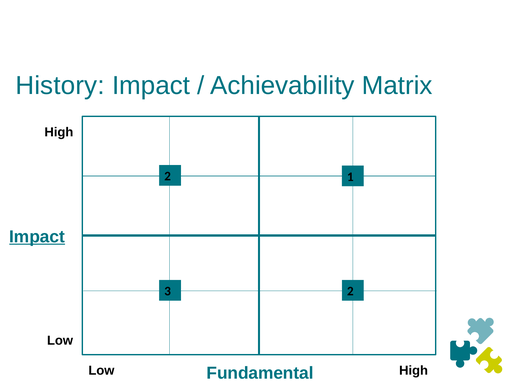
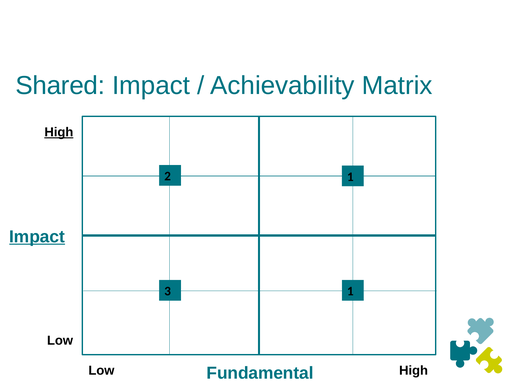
History: History -> Shared (60, 86)
High underline: none -> present (59, 132)
3 2: 2 -> 1 (350, 291)
